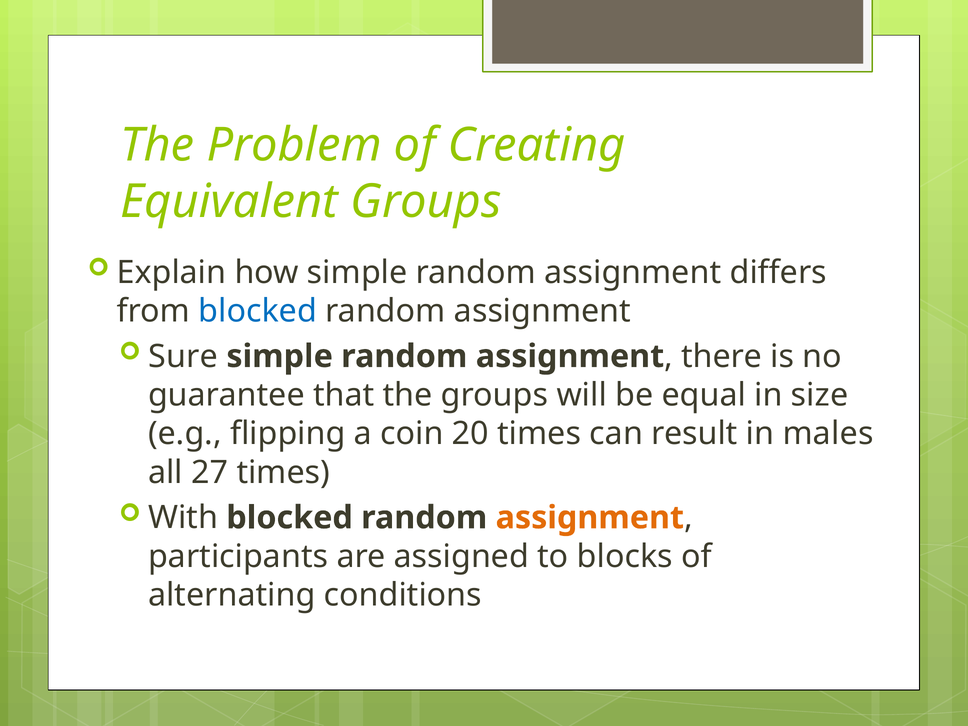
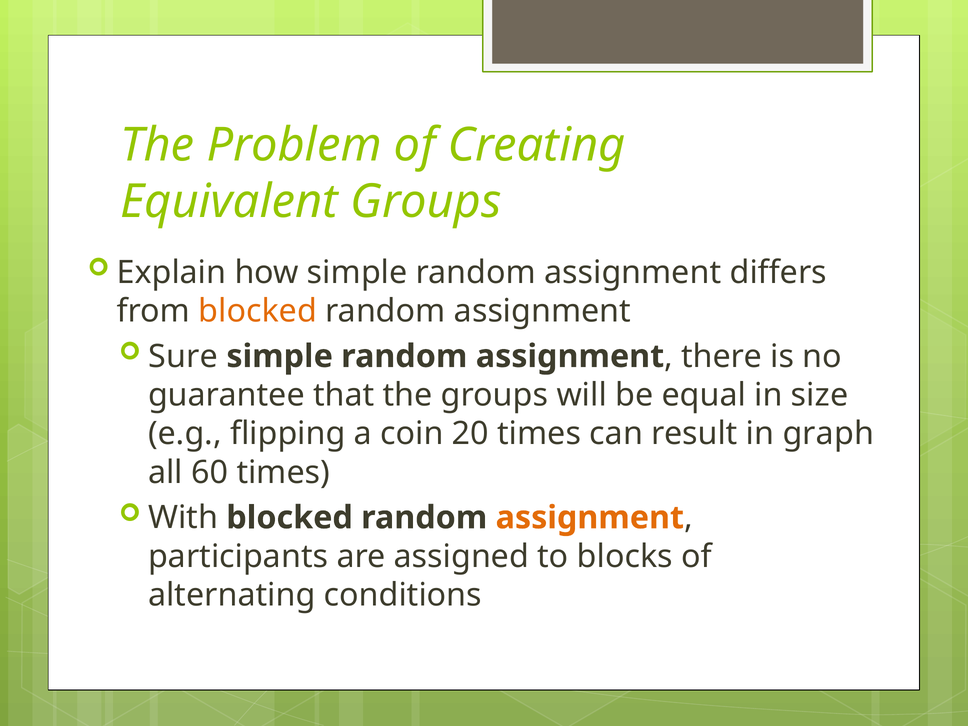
blocked colour: blue -> orange (258, 311)
males: males -> graph (828, 434)
27: 27 -> 60 (210, 473)
